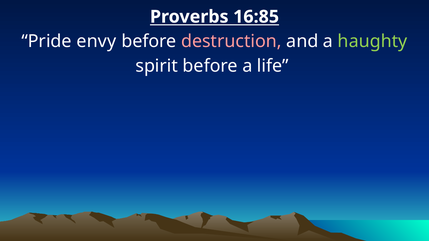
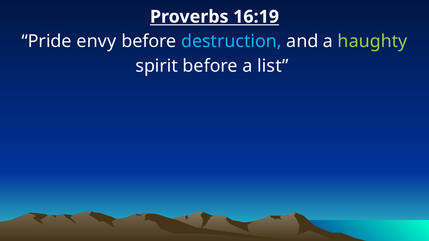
16:85: 16:85 -> 16:19 (256, 17)
destruction colour: pink -> light blue (231, 41)
life: life -> list (273, 66)
